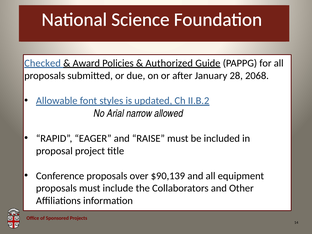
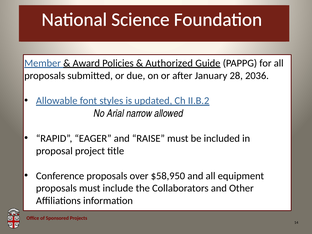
Checked: Checked -> Member (43, 63)
2068: 2068 -> 2036 (257, 76)
$90,139: $90,139 -> $58,950 (168, 176)
